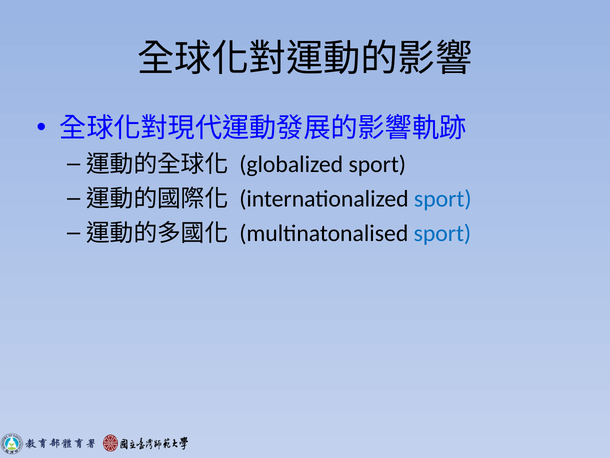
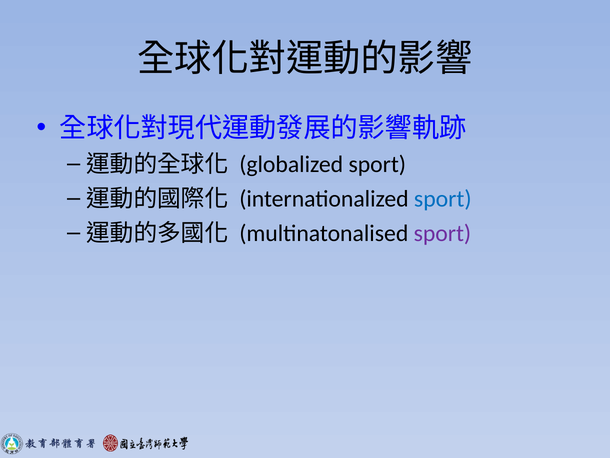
sport colour: blue -> purple (442, 233)
